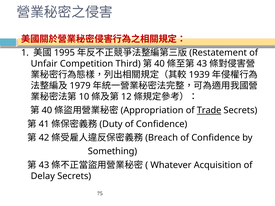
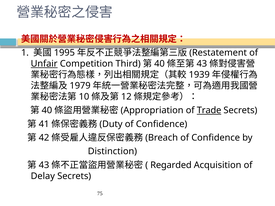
Unfair underline: none -> present (44, 64)
Something: Something -> Distinction (112, 152)
Whatever: Whatever -> Regarded (171, 165)
